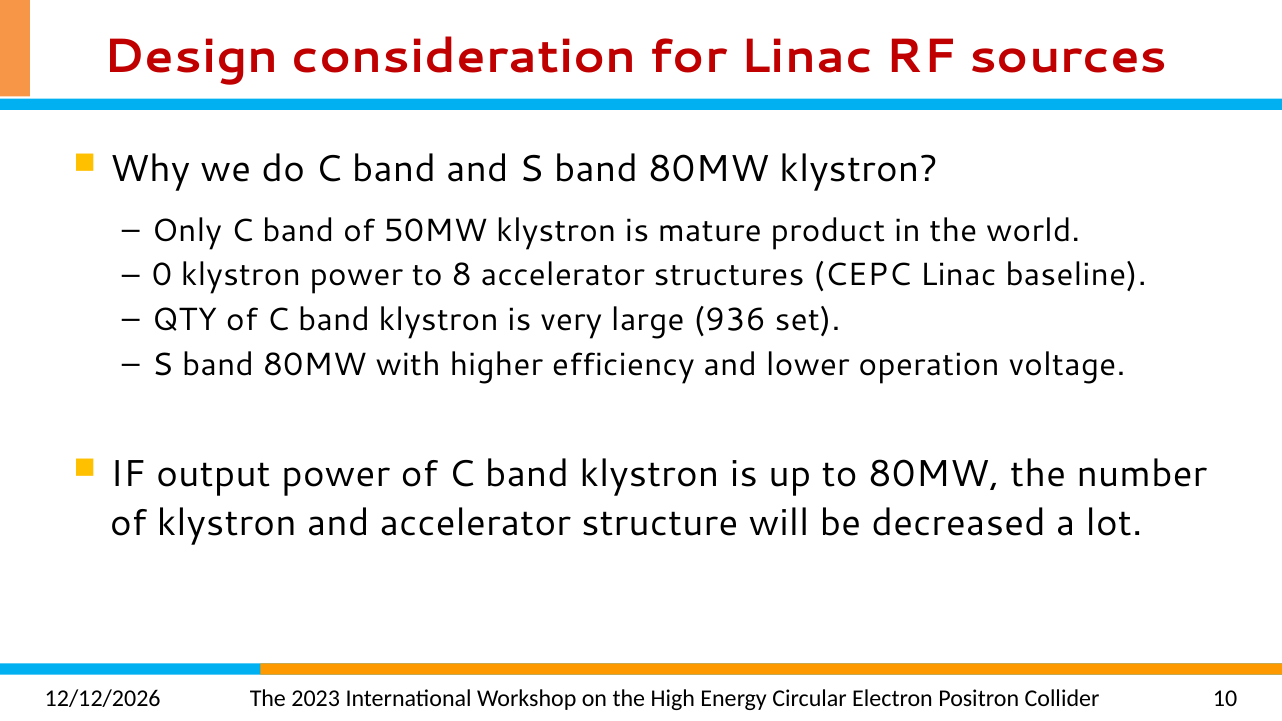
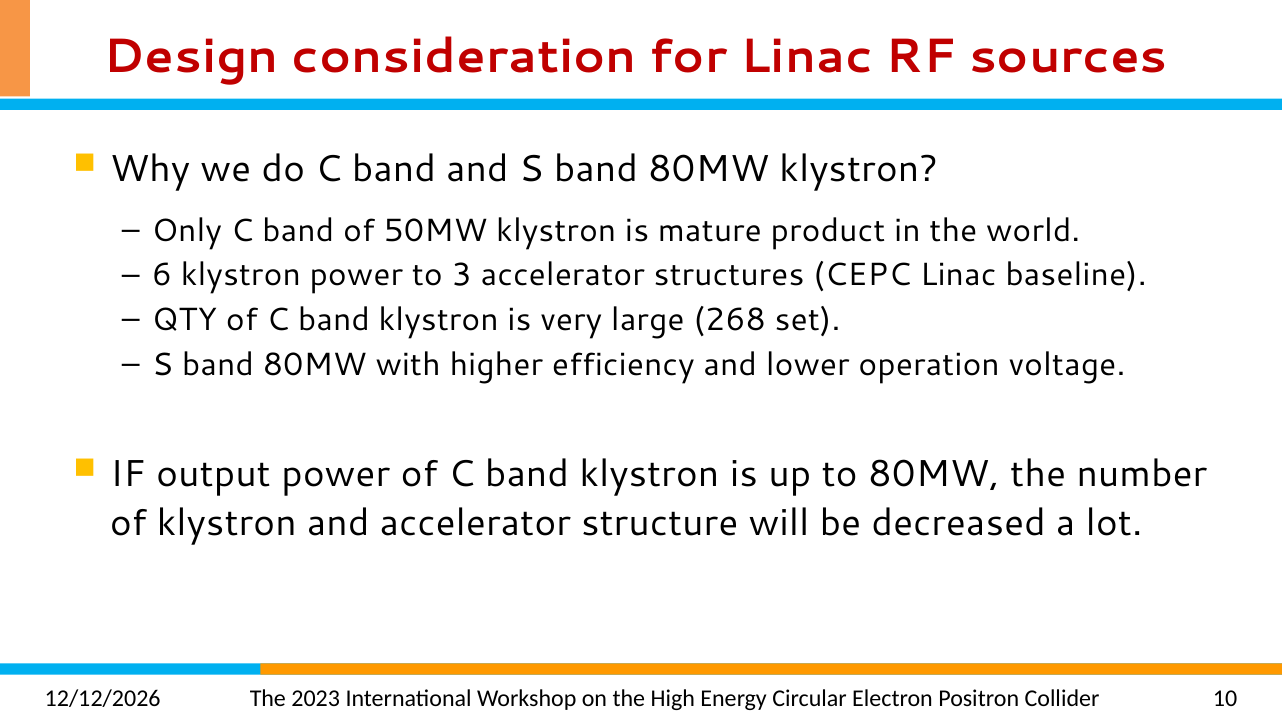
0: 0 -> 6 (162, 275)
8: 8 -> 3 (462, 275)
936: 936 -> 268 (730, 320)
